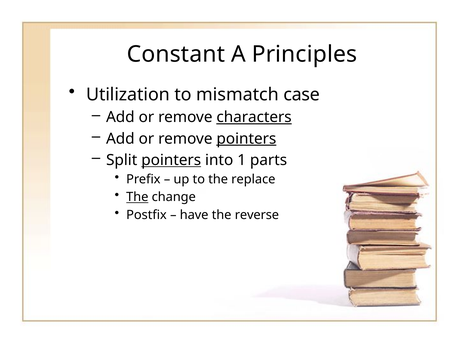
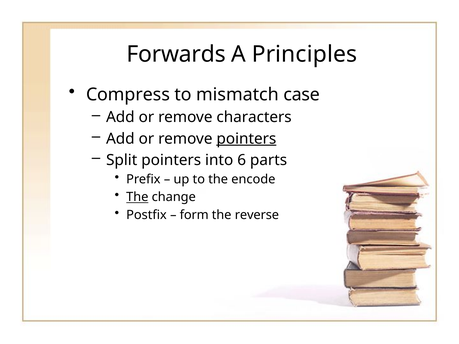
Constant: Constant -> Forwards (176, 54)
Utilization: Utilization -> Compress (128, 95)
characters underline: present -> none (254, 117)
pointers underline: present -> none (171, 160)
1: 1 -> 6 (242, 160)
replace: replace -> encode (253, 179)
have: have -> form (194, 215)
